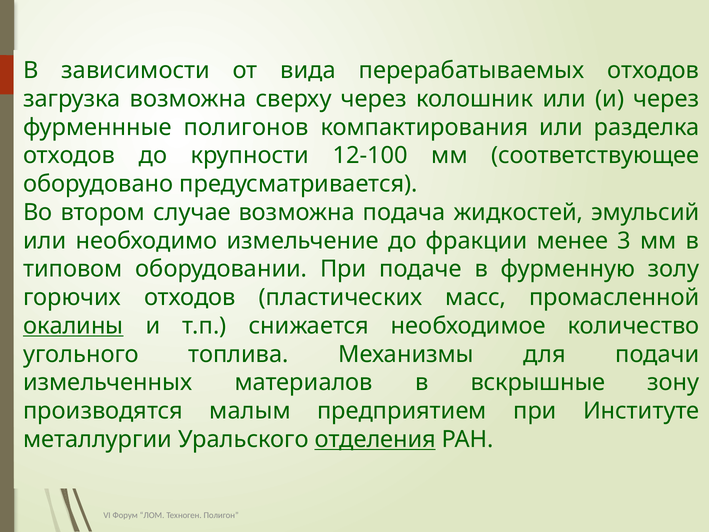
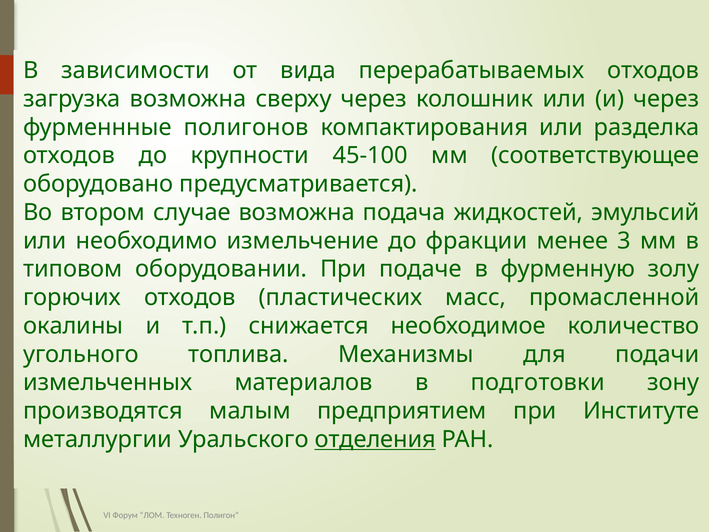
12-100: 12-100 -> 45-100 (370, 156)
окалины underline: present -> none (73, 326)
вскрышные: вскрышные -> подготовки (538, 382)
